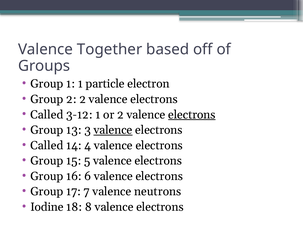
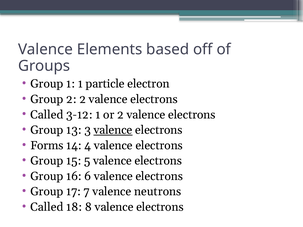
Together: Together -> Elements (110, 50)
electrons underline: present -> none (192, 115)
Called: Called -> Forms (47, 146)
Iodine: Iodine -> Called (47, 207)
